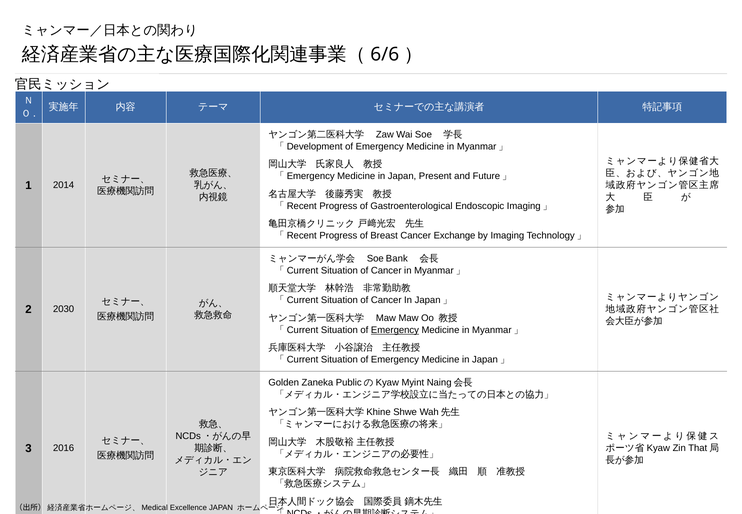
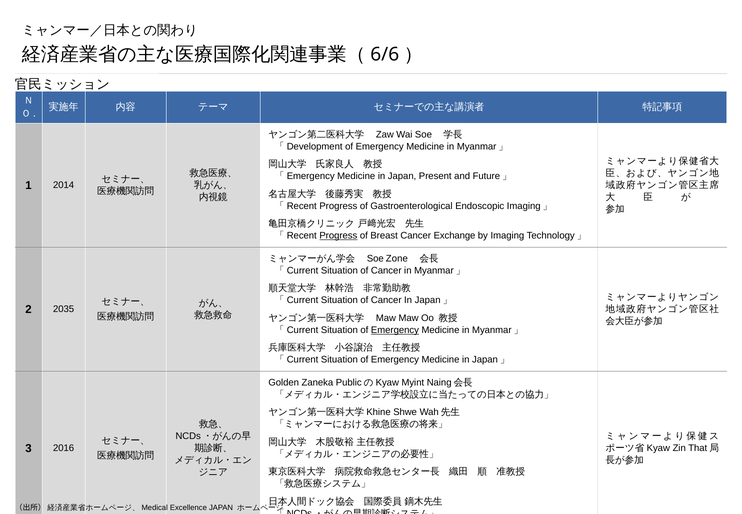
Progress underline: none -> present (338, 236)
Bank: Bank -> Zone (397, 258)
2030: 2030 -> 2035 (64, 309)
